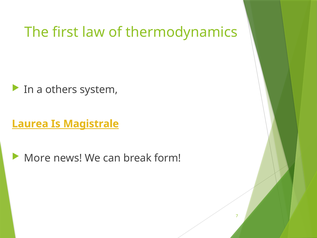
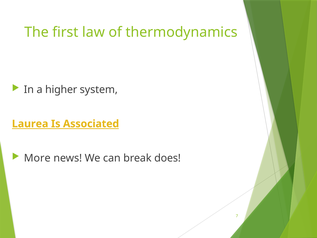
others: others -> higher (61, 90)
Magistrale: Magistrale -> Associated (91, 124)
form: form -> does (168, 158)
